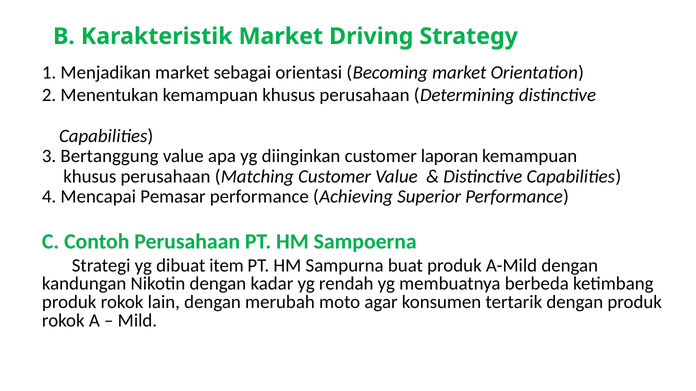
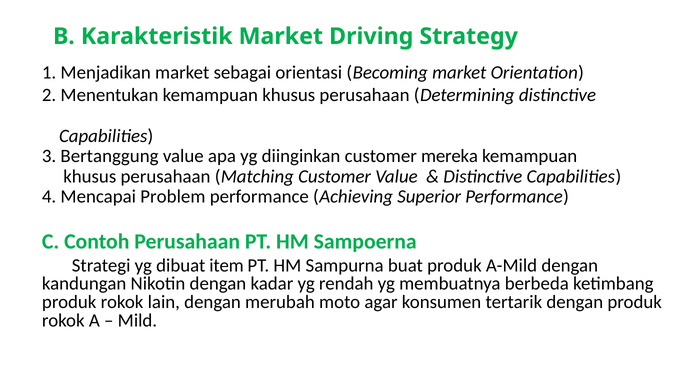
laporan: laporan -> mereka (450, 156)
Pemasar: Pemasar -> Problem (173, 197)
